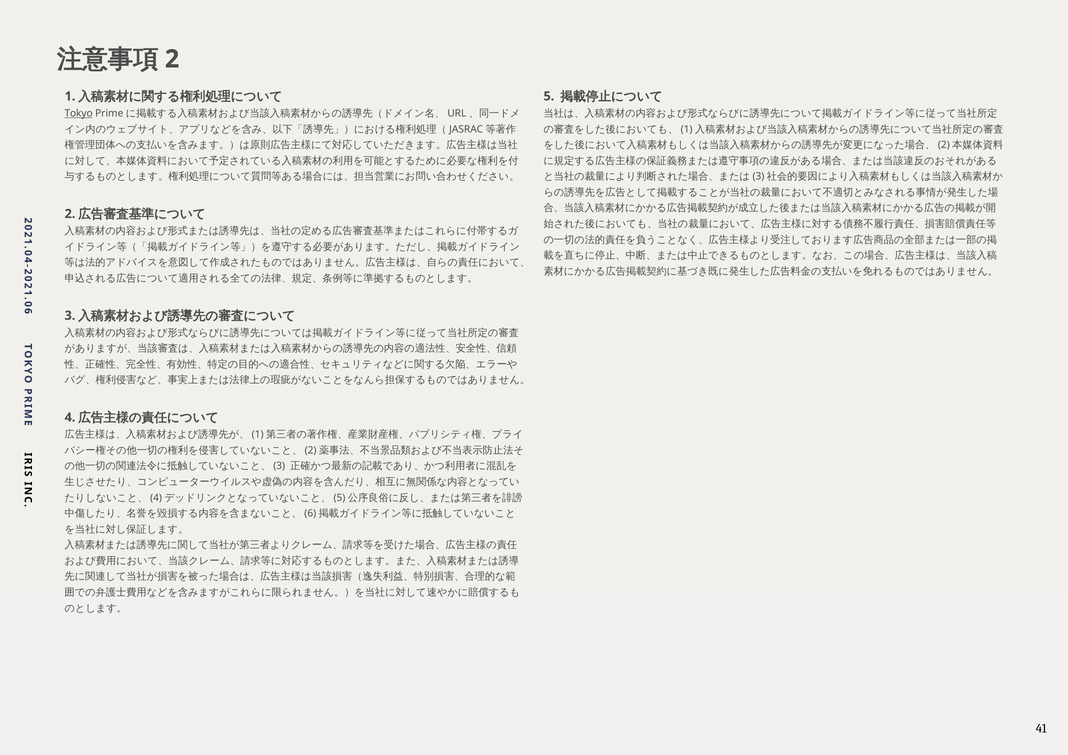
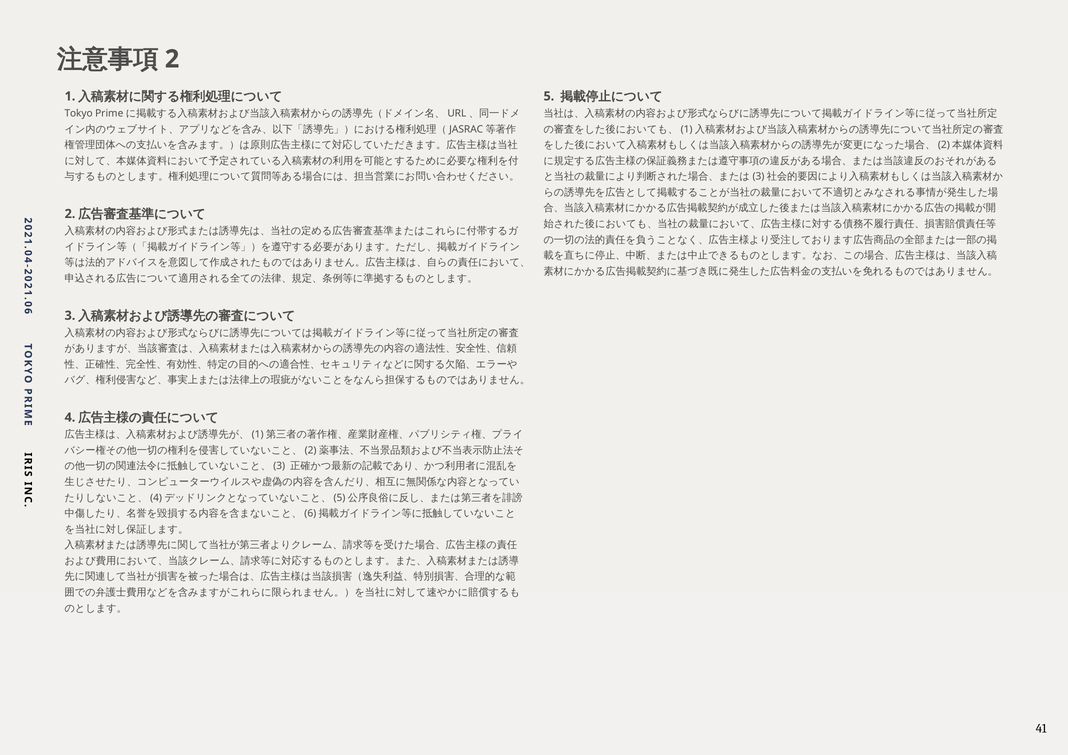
Tokyo underline: present -> none (79, 113)
